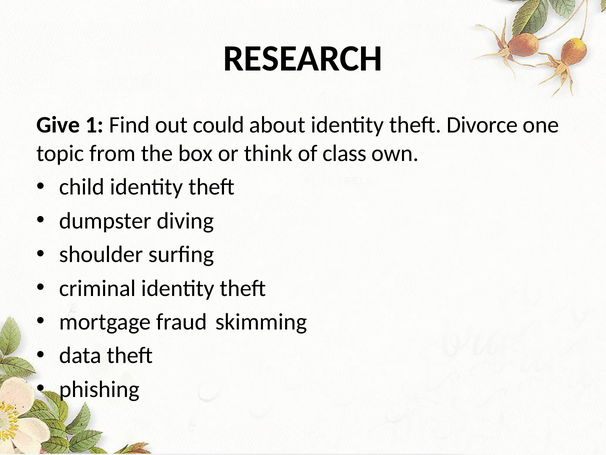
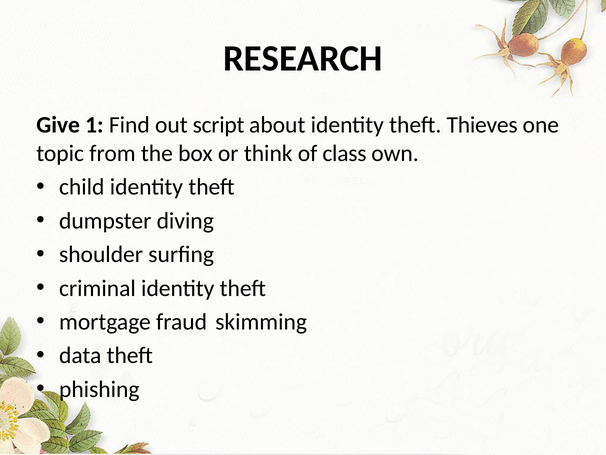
could: could -> script (219, 125)
Divorce: Divorce -> Thieves (482, 125)
